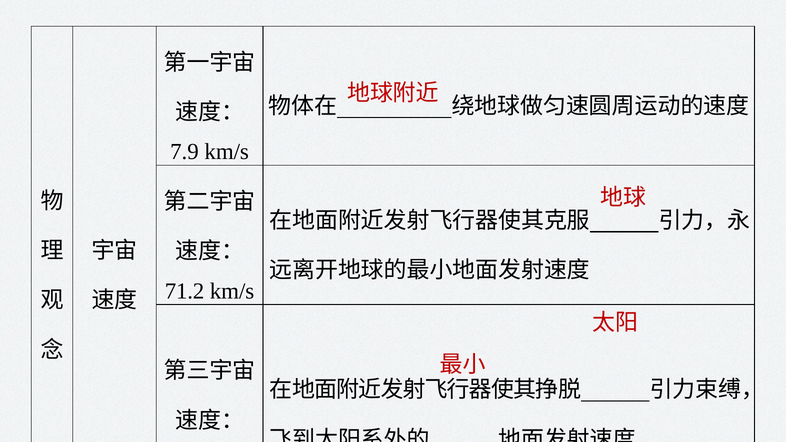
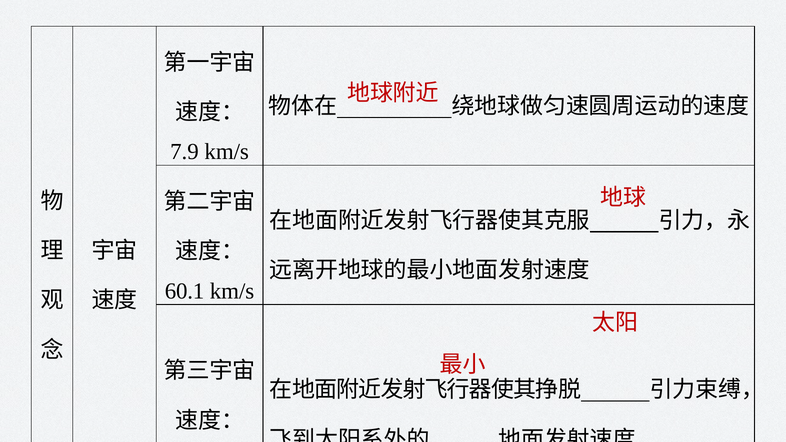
71.2: 71.2 -> 60.1 (185, 291)
